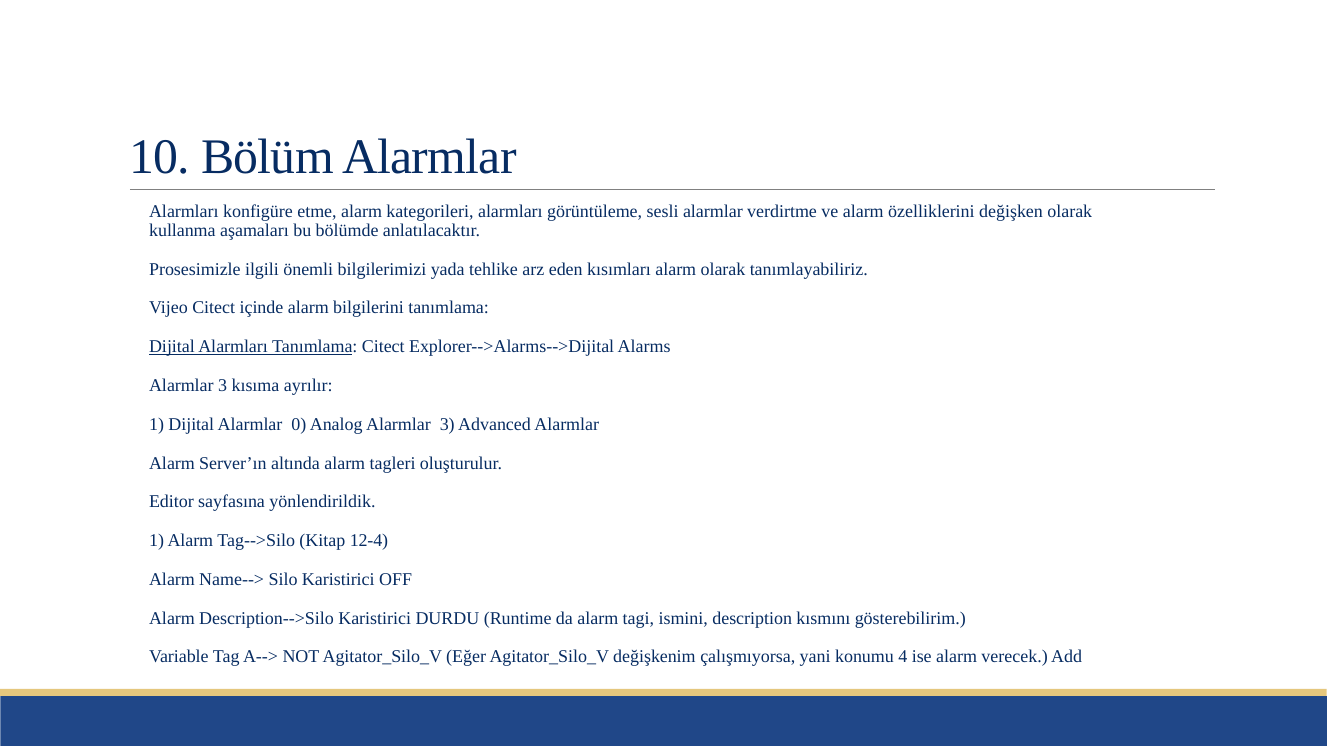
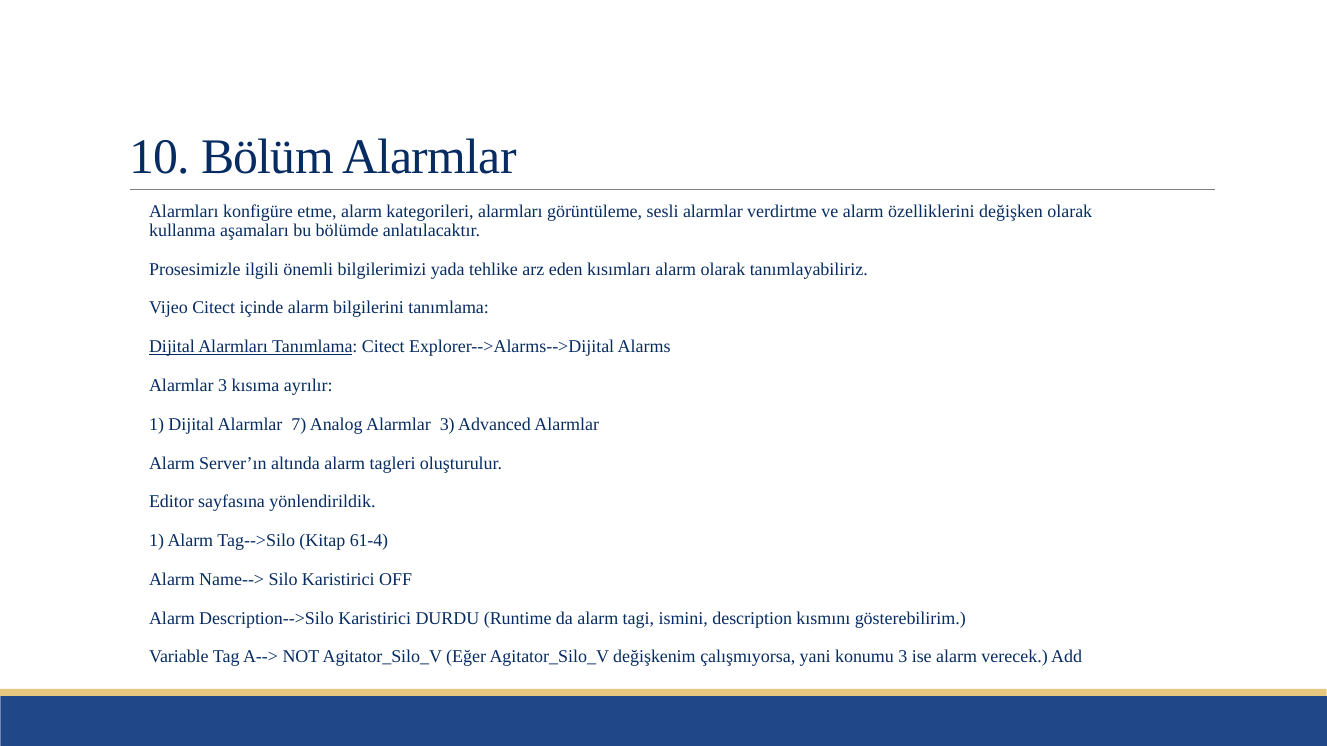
0: 0 -> 7 (299, 425)
12-4: 12-4 -> 61-4 (369, 541)
konumu 4: 4 -> 3 (903, 657)
